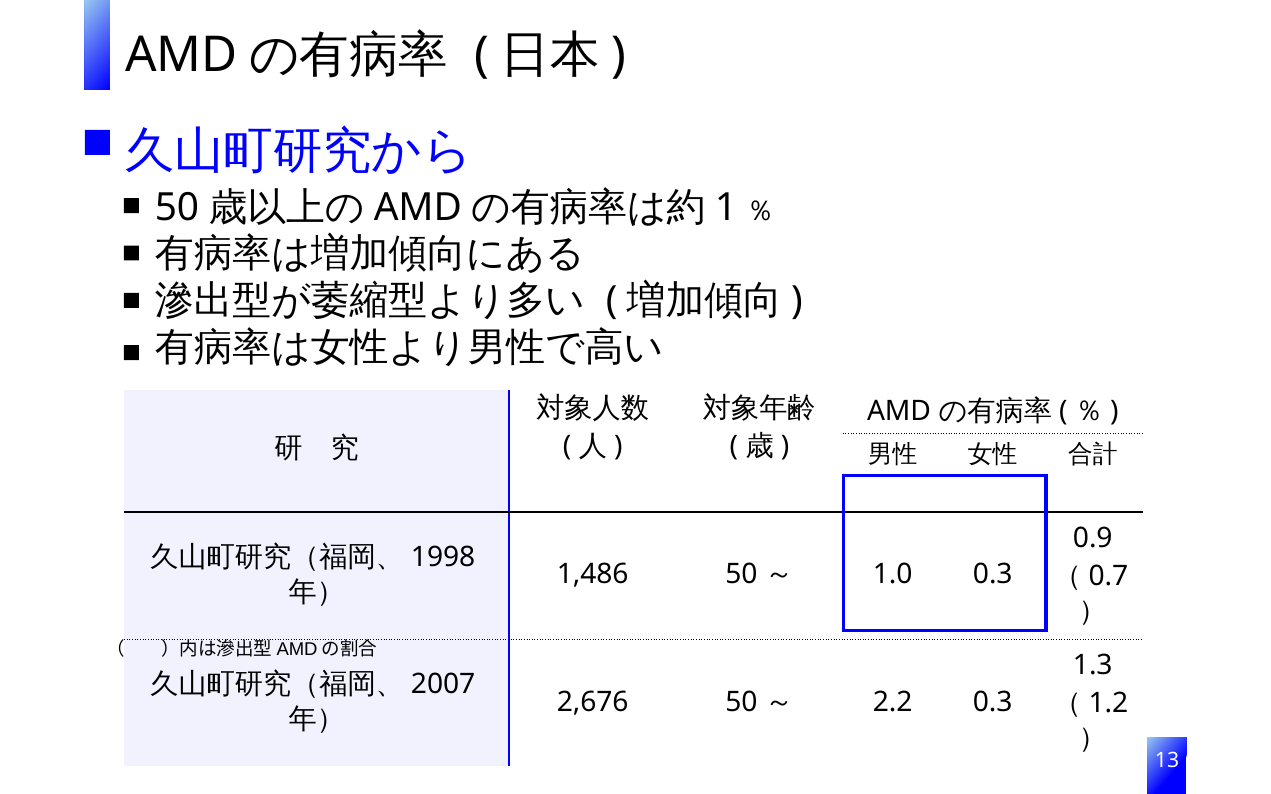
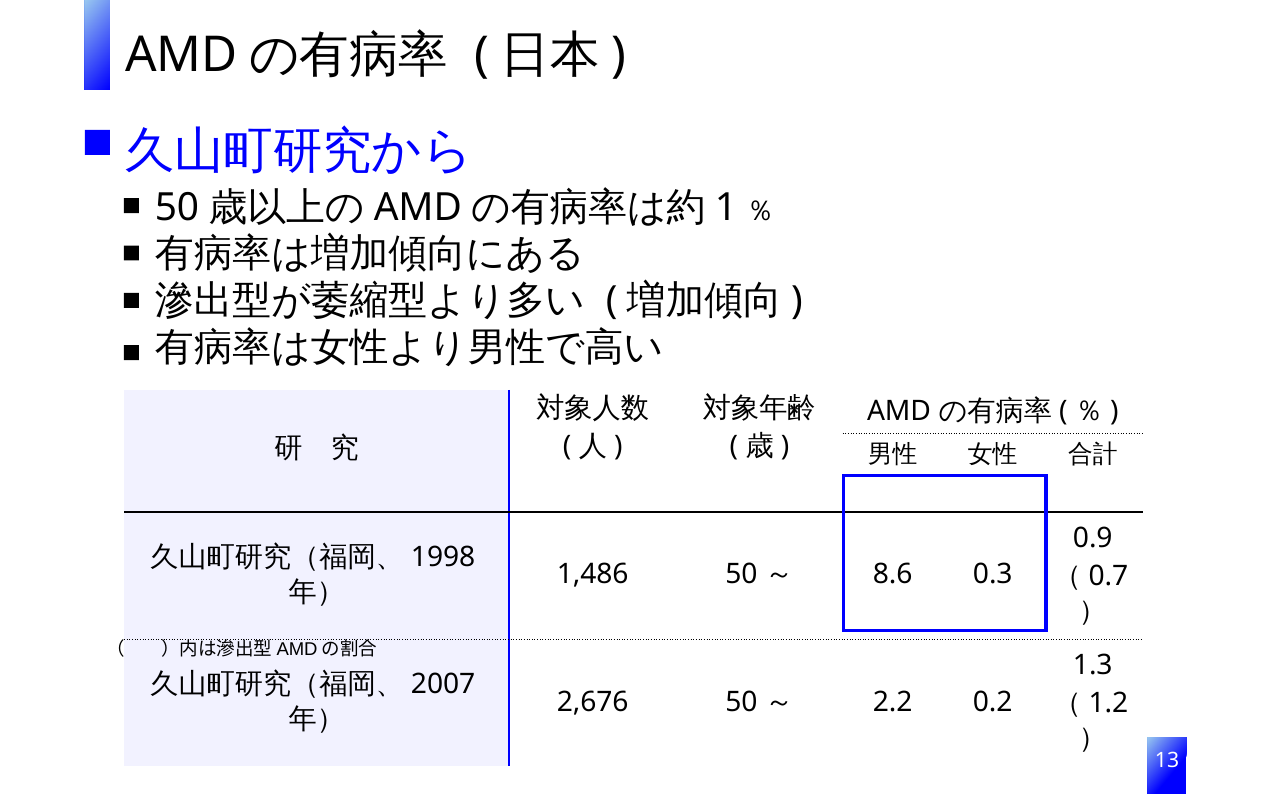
1.0: 1.0 -> 8.6 (893, 575)
2.2 0.3: 0.3 -> 0.2 (993, 702)
